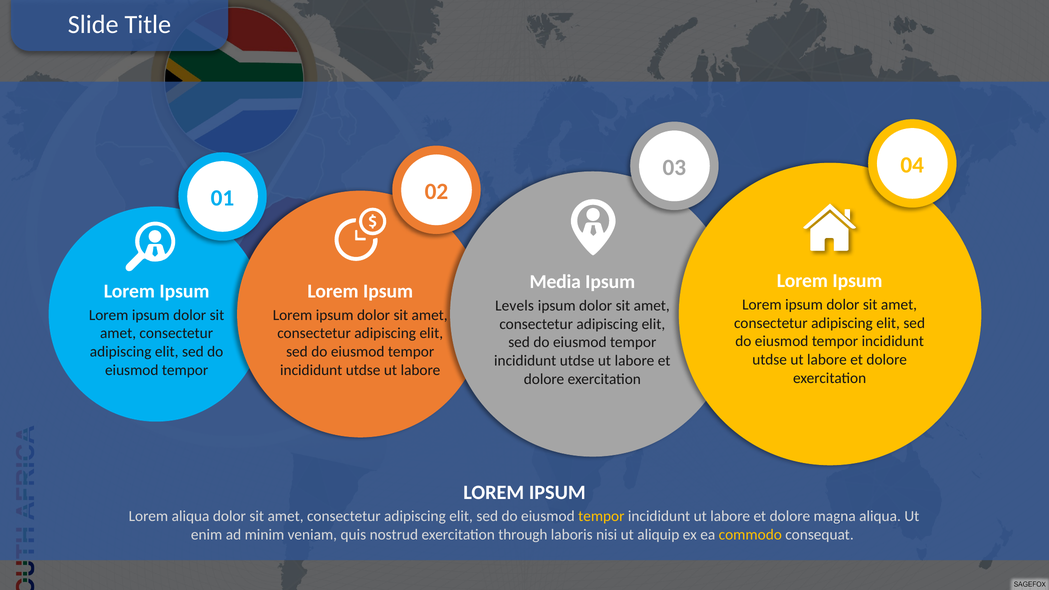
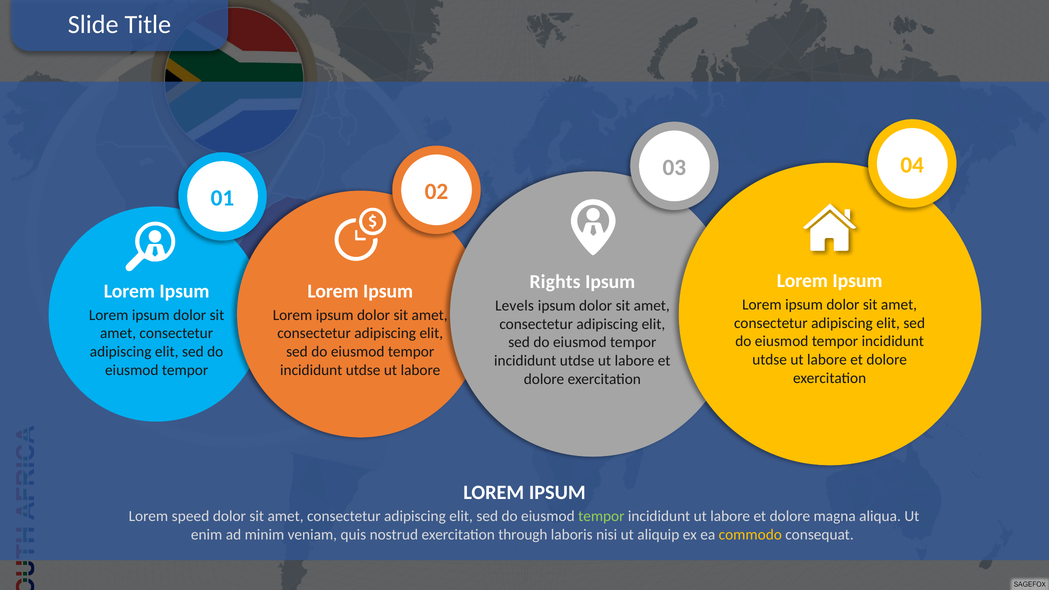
Media: Media -> Rights (555, 282)
Lorem aliqua: aliqua -> speed (191, 516)
tempor colour: yellow -> light green (601, 516)
